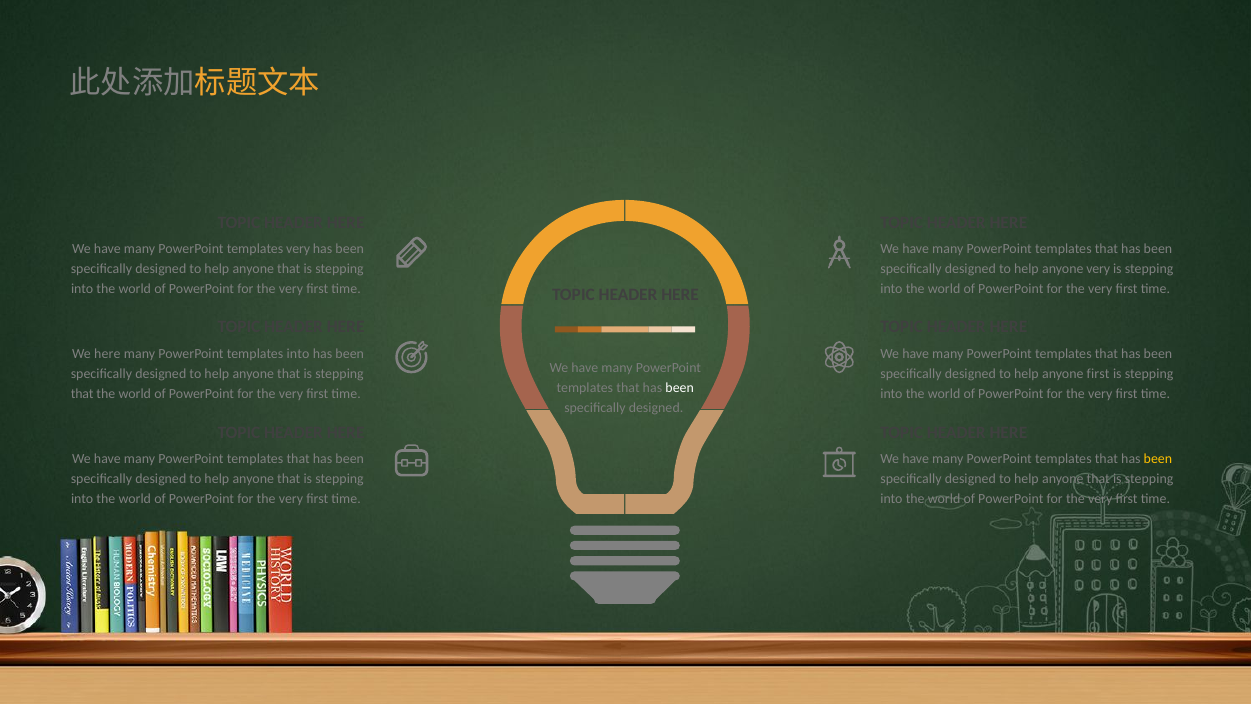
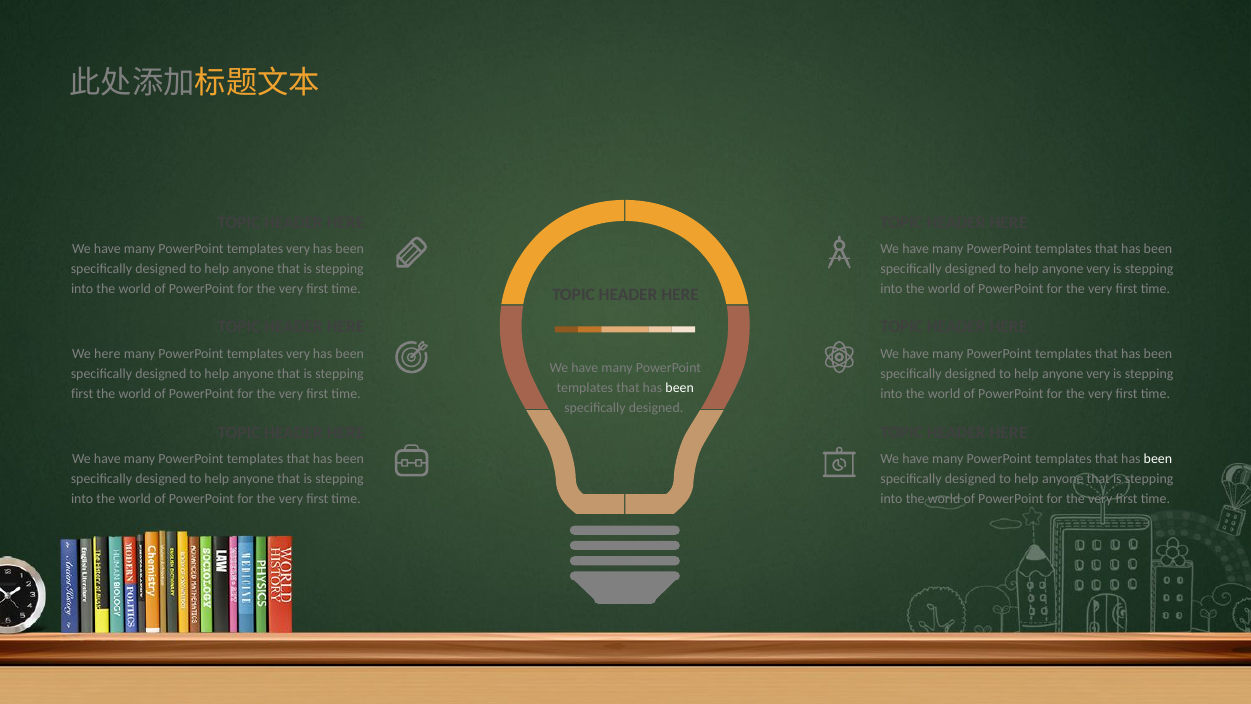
into: into -> very (298, 354)
first: first -> very (1098, 374)
that: that -> first (82, 394)
been colour: yellow -> white (1158, 459)
